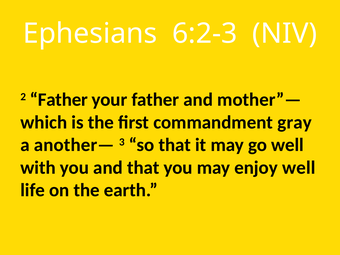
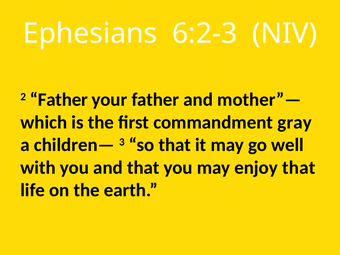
another—: another— -> children— (74, 145)
enjoy well: well -> that (299, 168)
